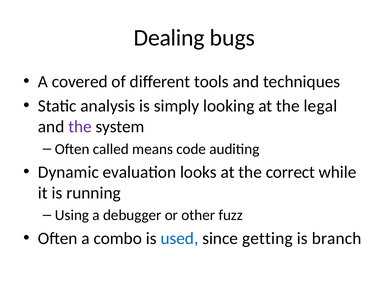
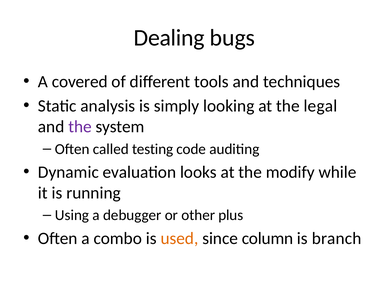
means: means -> testing (153, 149)
correct: correct -> modify (290, 172)
fuzz: fuzz -> plus (231, 215)
used colour: blue -> orange (179, 238)
getting: getting -> column (268, 238)
